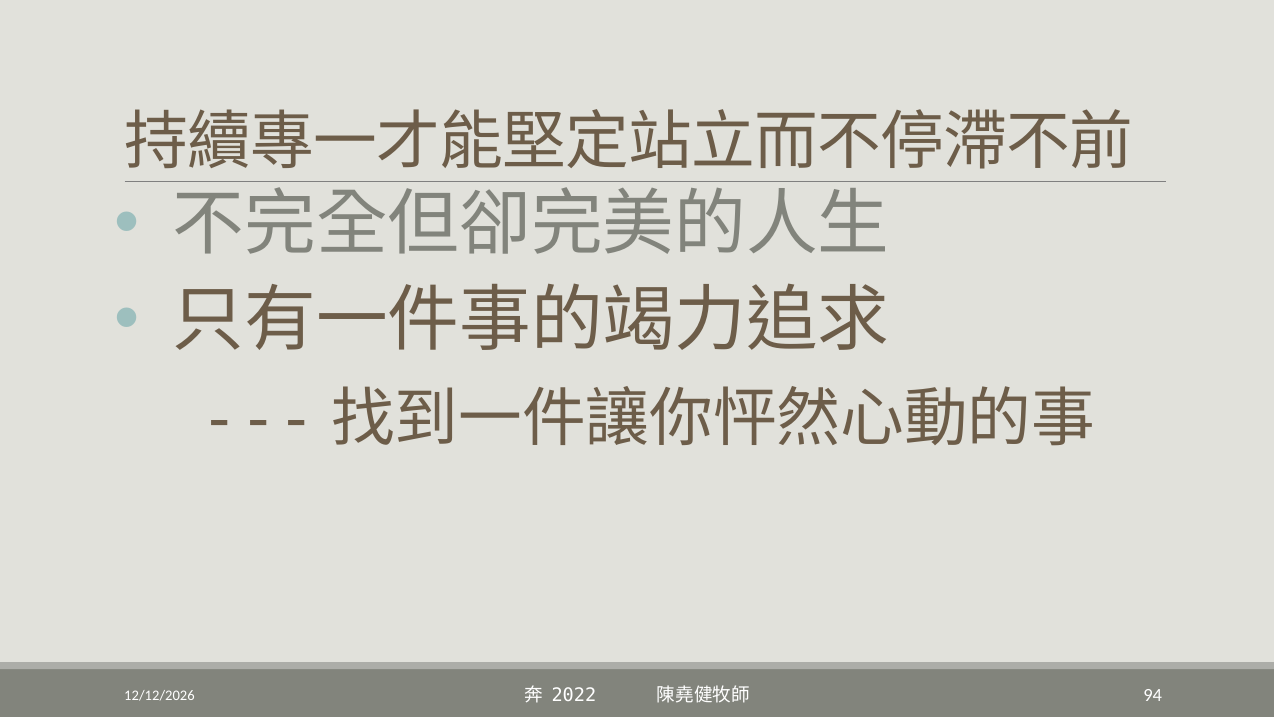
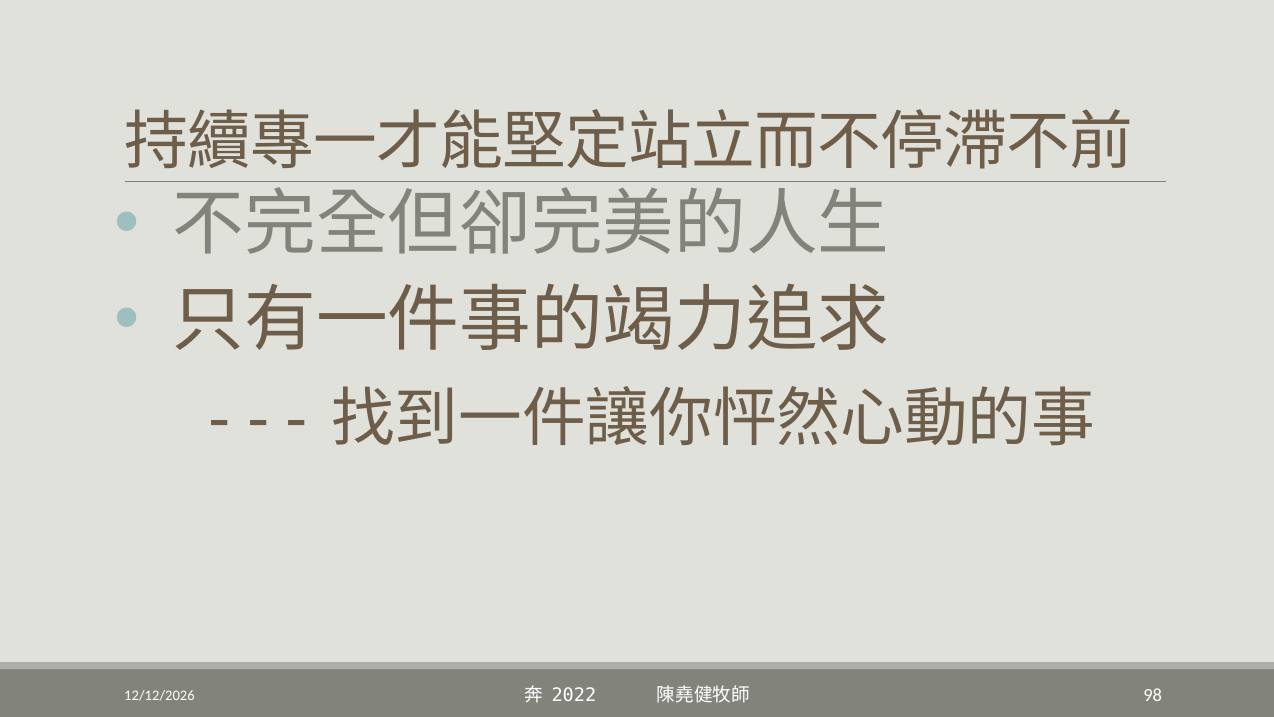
94: 94 -> 98 (1153, 695)
